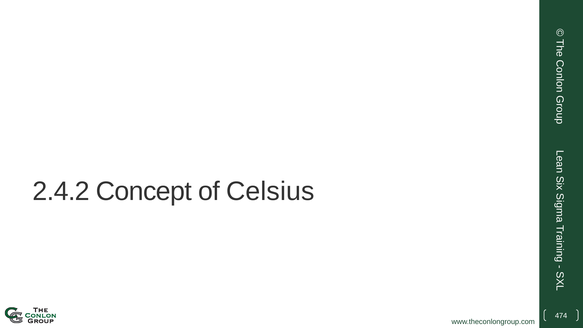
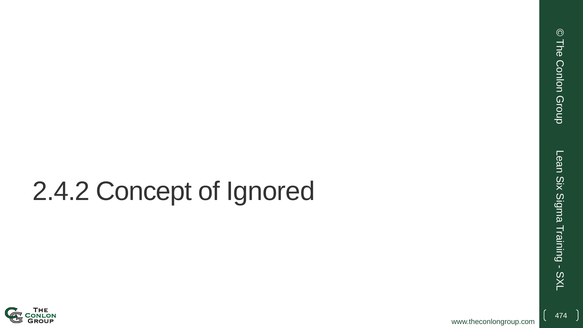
Celsius: Celsius -> Ignored (271, 191)
